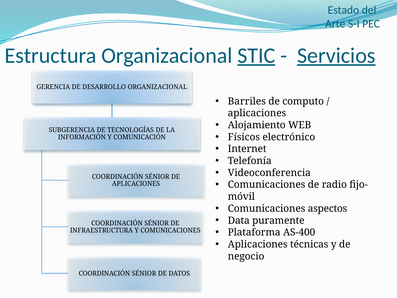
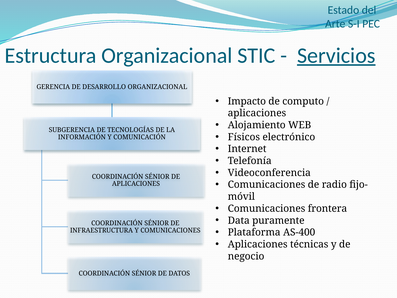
STIC underline: present -> none (256, 55)
Barriles: Barriles -> Impacto (247, 101)
aspectos: aspectos -> frontera (327, 208)
